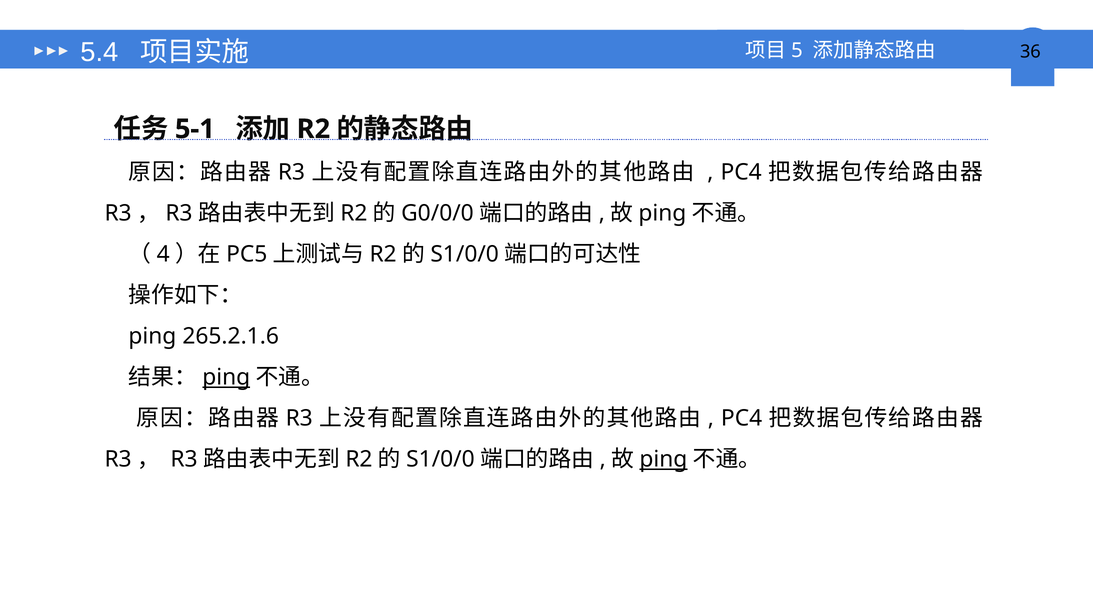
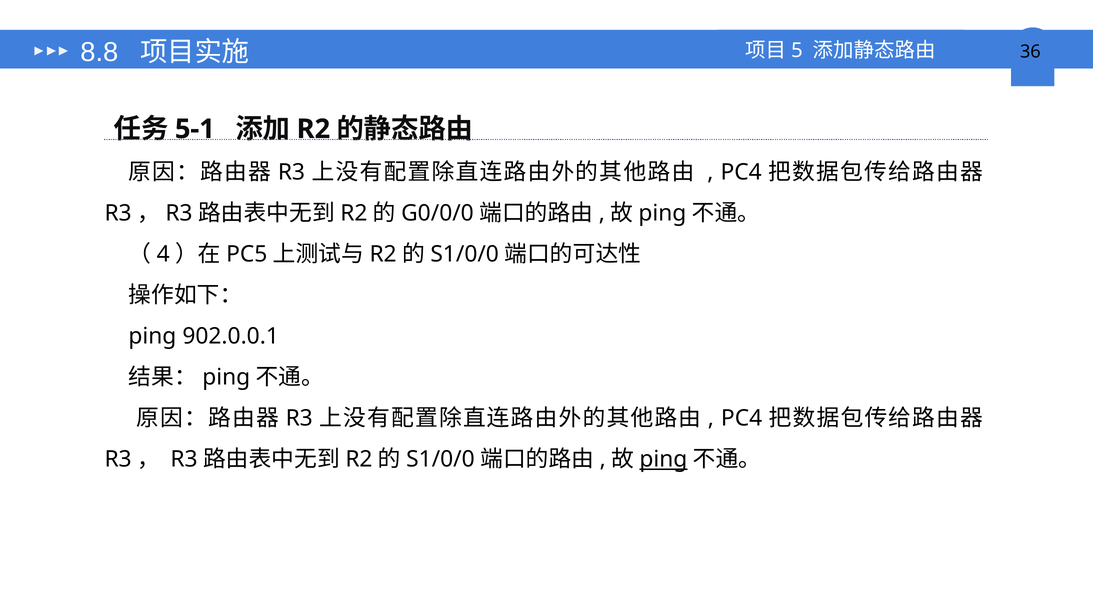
5.4: 5.4 -> 8.8 (99, 52)
265.2.1.6: 265.2.1.6 -> 902.0.0.1 (231, 336)
ping underline: present -> none (226, 377)
